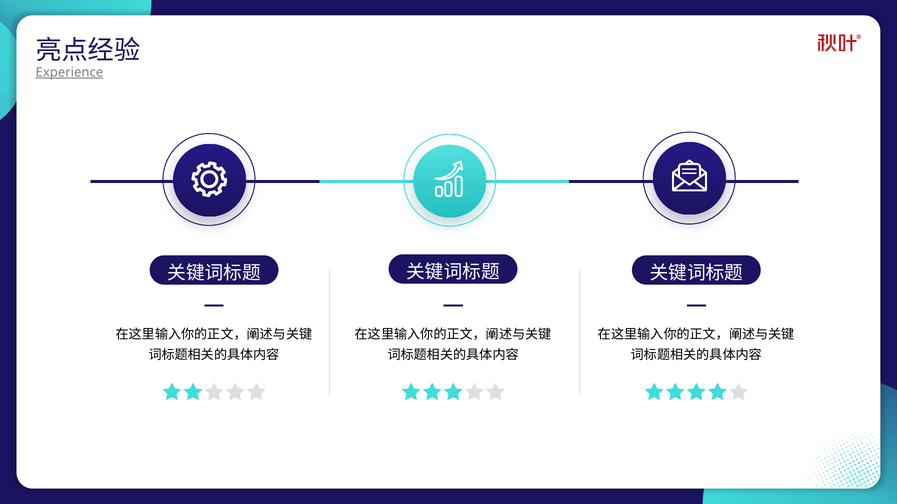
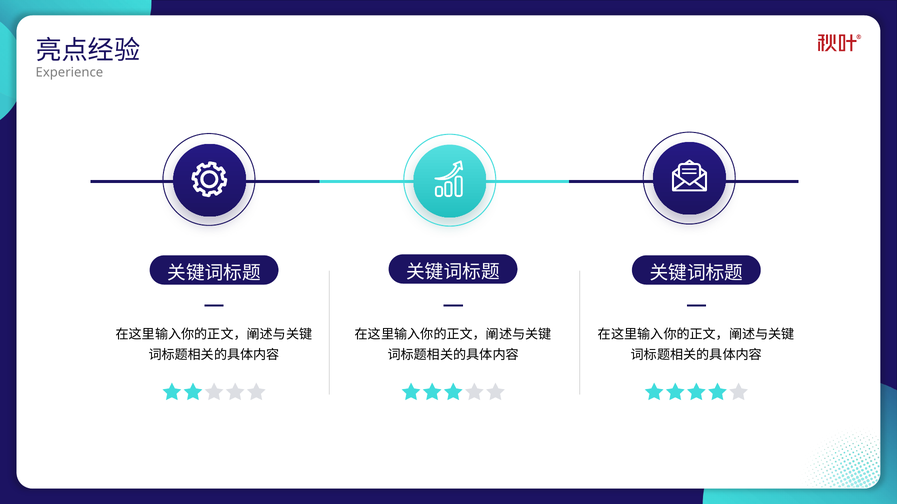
Experience underline: present -> none (69, 72)
